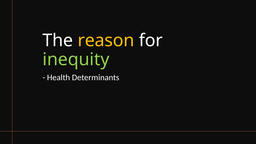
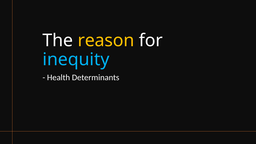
inequity colour: light green -> light blue (76, 59)
